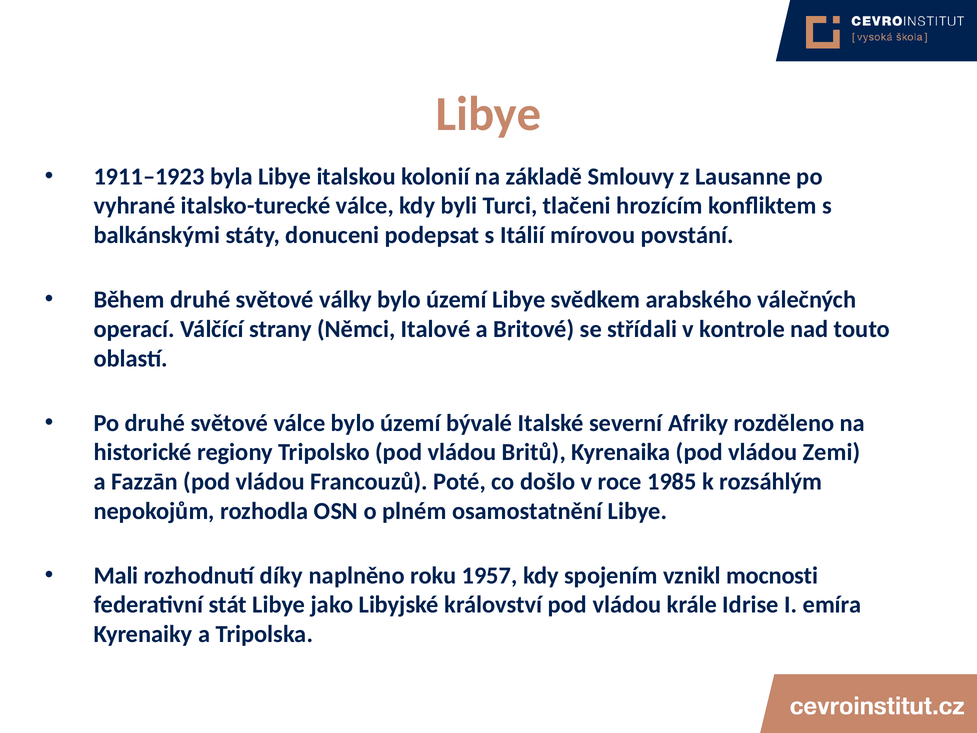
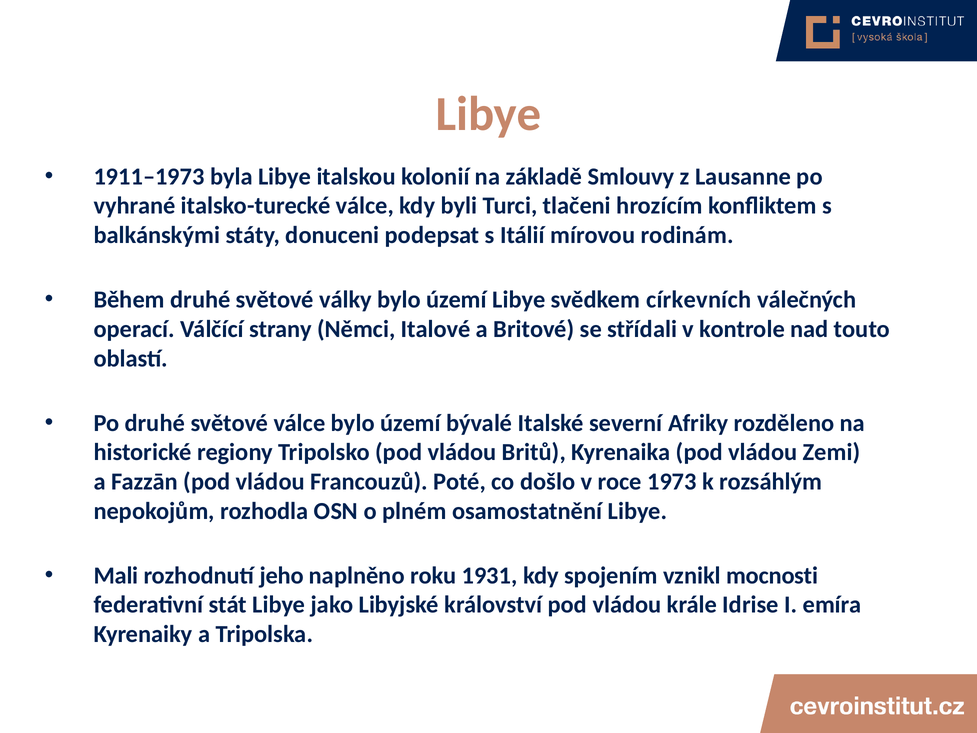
1911–1923: 1911–1923 -> 1911–1973 (149, 176)
povstání: povstání -> rodinám (687, 235)
arabského: arabského -> církevních (699, 300)
1985: 1985 -> 1973 (672, 482)
díky: díky -> jeho (282, 575)
1957: 1957 -> 1931 (490, 575)
